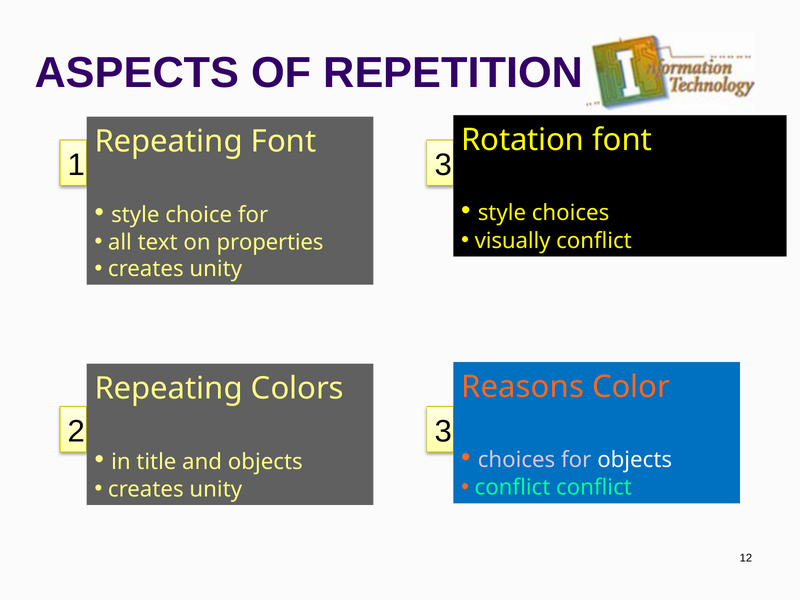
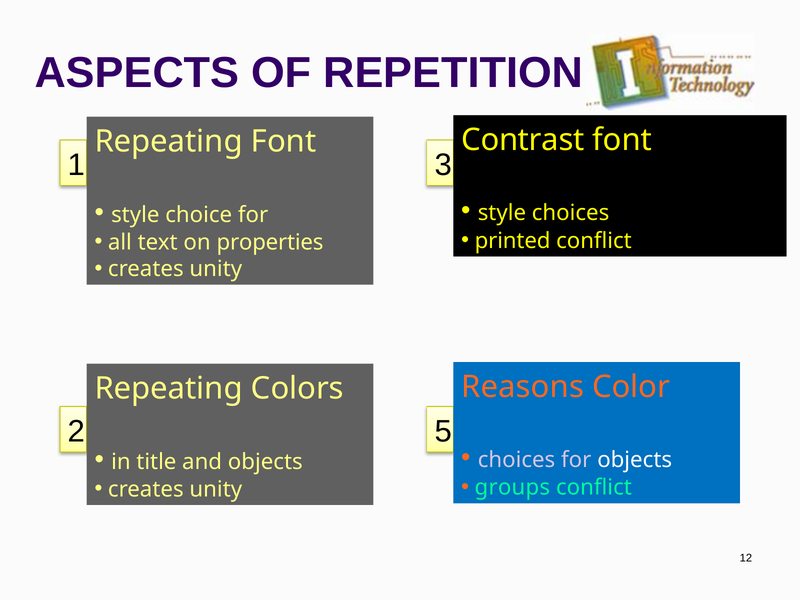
Rotation: Rotation -> Contrast (523, 140)
visually: visually -> printed (513, 241)
2 3: 3 -> 5 (443, 431)
conflict: conflict -> groups (512, 488)
